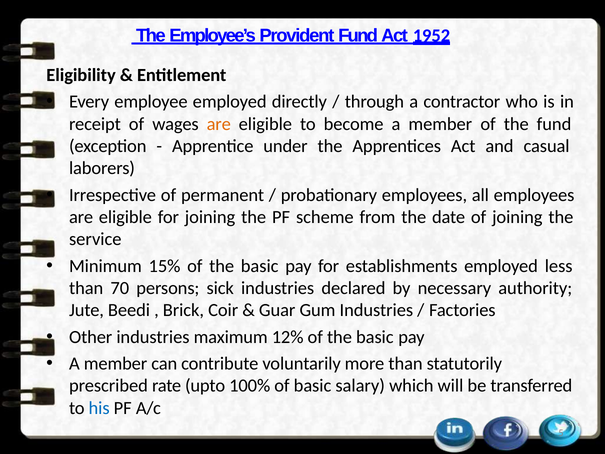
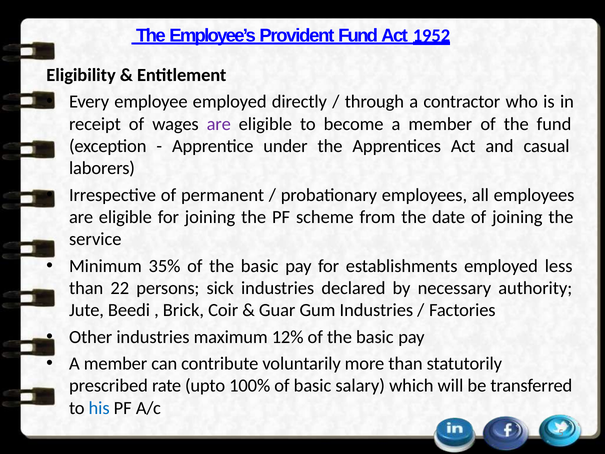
are colour: orange -> purple (219, 124)
15%: 15% -> 35% (165, 266)
70: 70 -> 22 (120, 288)
